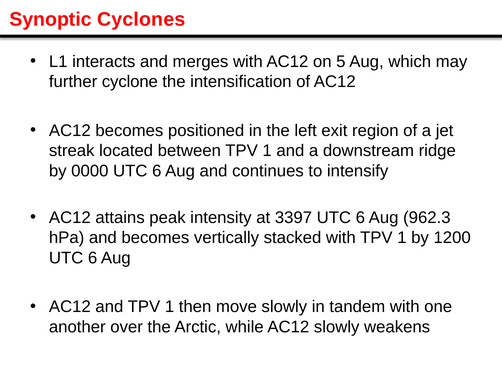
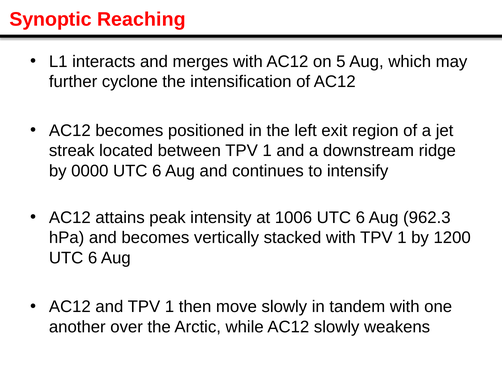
Cyclones: Cyclones -> Reaching (141, 19)
3397: 3397 -> 1006 (293, 217)
